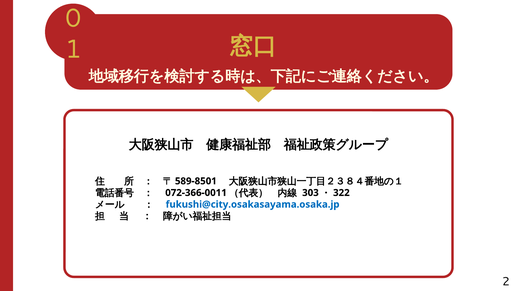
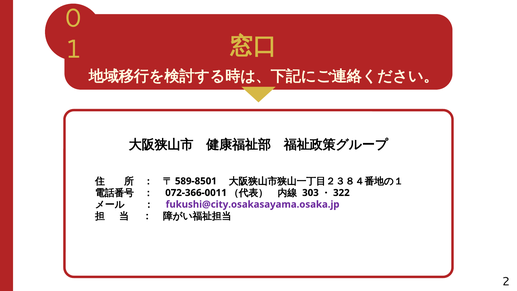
fukushi@city.osakasayama.osaka.jp colour: blue -> purple (253, 204)
